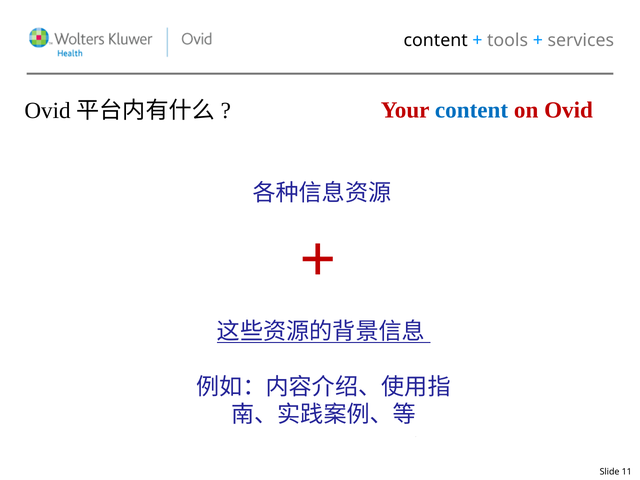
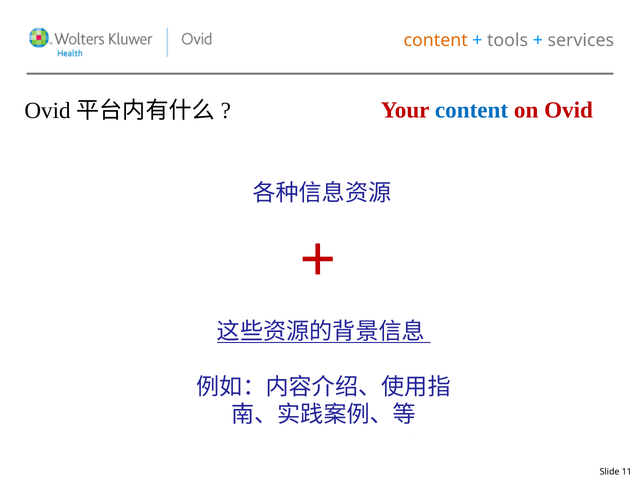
content colour: black -> orange (436, 40)
